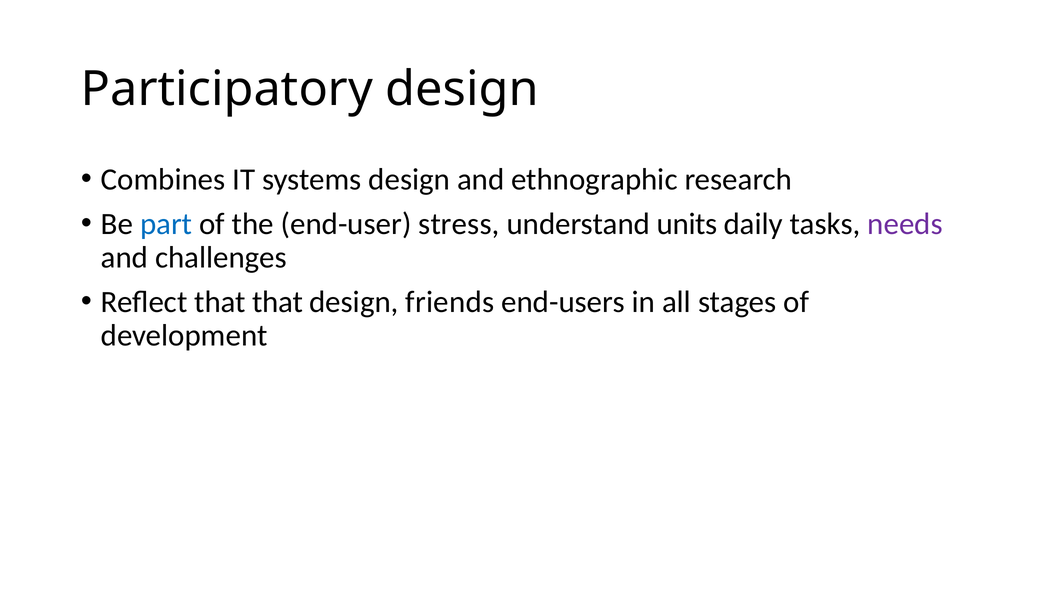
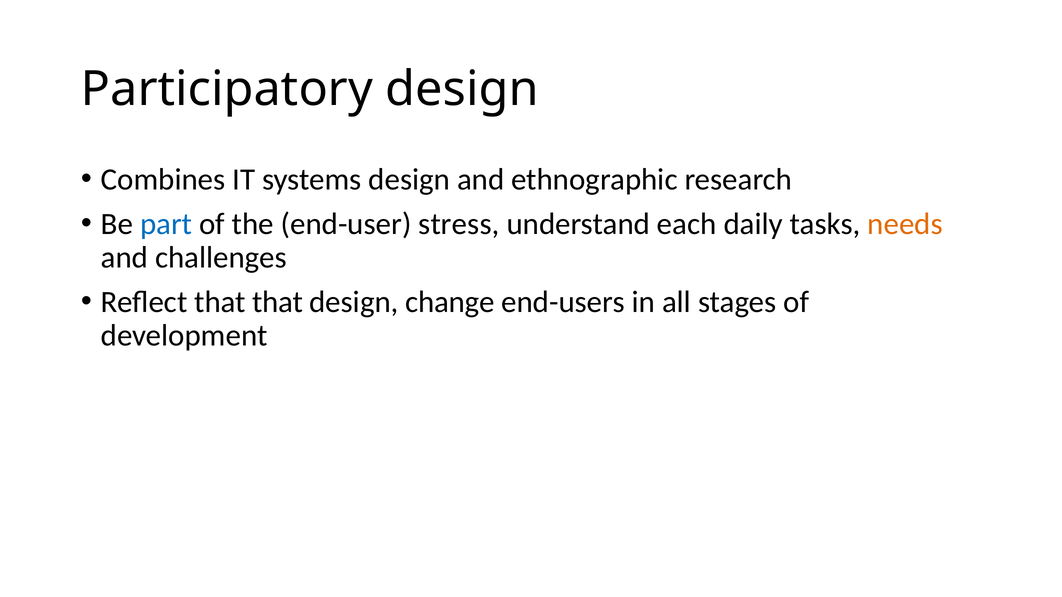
units: units -> each (687, 224)
needs colour: purple -> orange (905, 224)
friends: friends -> change (450, 302)
